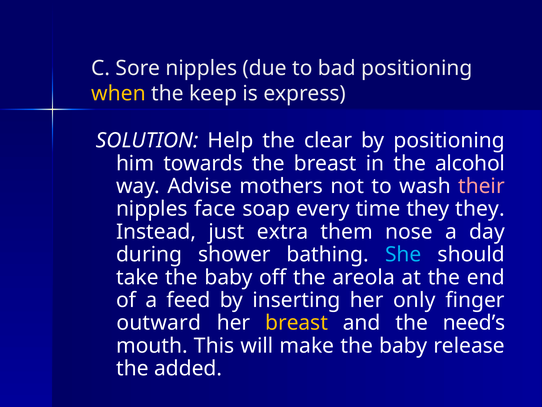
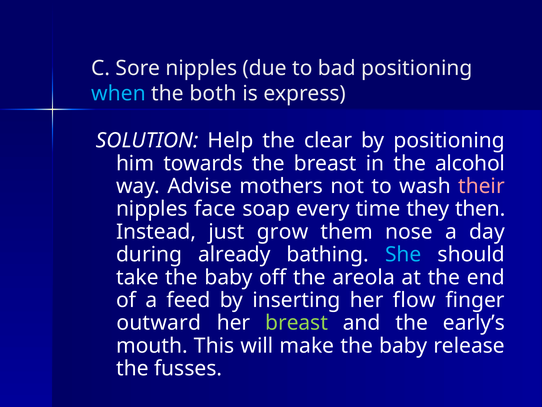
when colour: yellow -> light blue (118, 94)
keep: keep -> both (213, 94)
they they: they -> then (480, 209)
extra: extra -> grow (283, 232)
shower: shower -> already (234, 254)
only: only -> flow (414, 300)
breast colour: yellow -> light green (297, 323)
need’s: need’s -> early’s (474, 323)
added: added -> fusses (188, 368)
